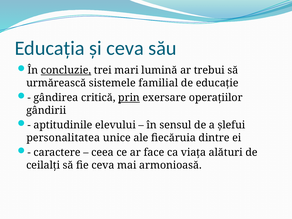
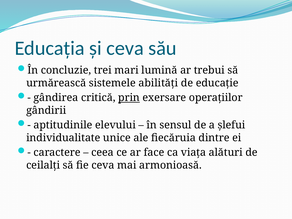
concluzie underline: present -> none (66, 70)
familial: familial -> abilități (158, 83)
personalitatea: personalitatea -> individualitate (63, 138)
